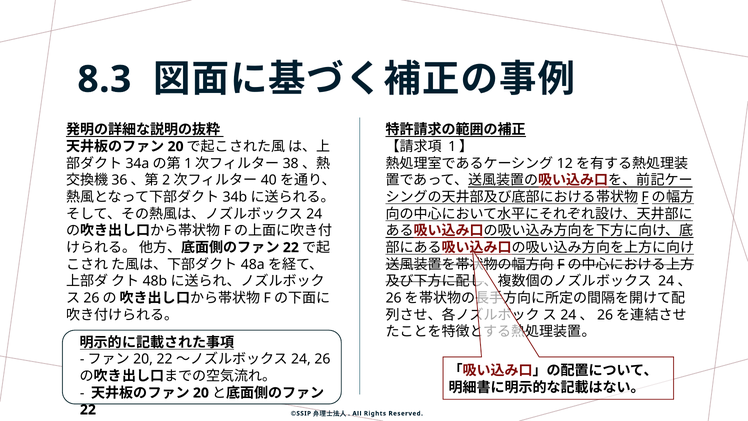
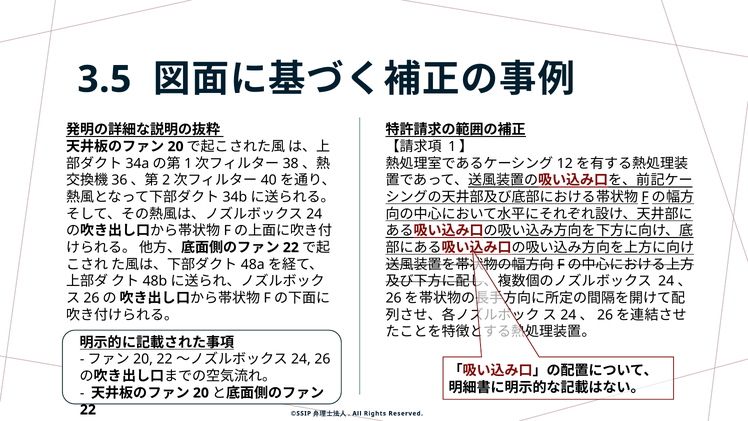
8.3: 8.3 -> 3.5 (104, 79)
